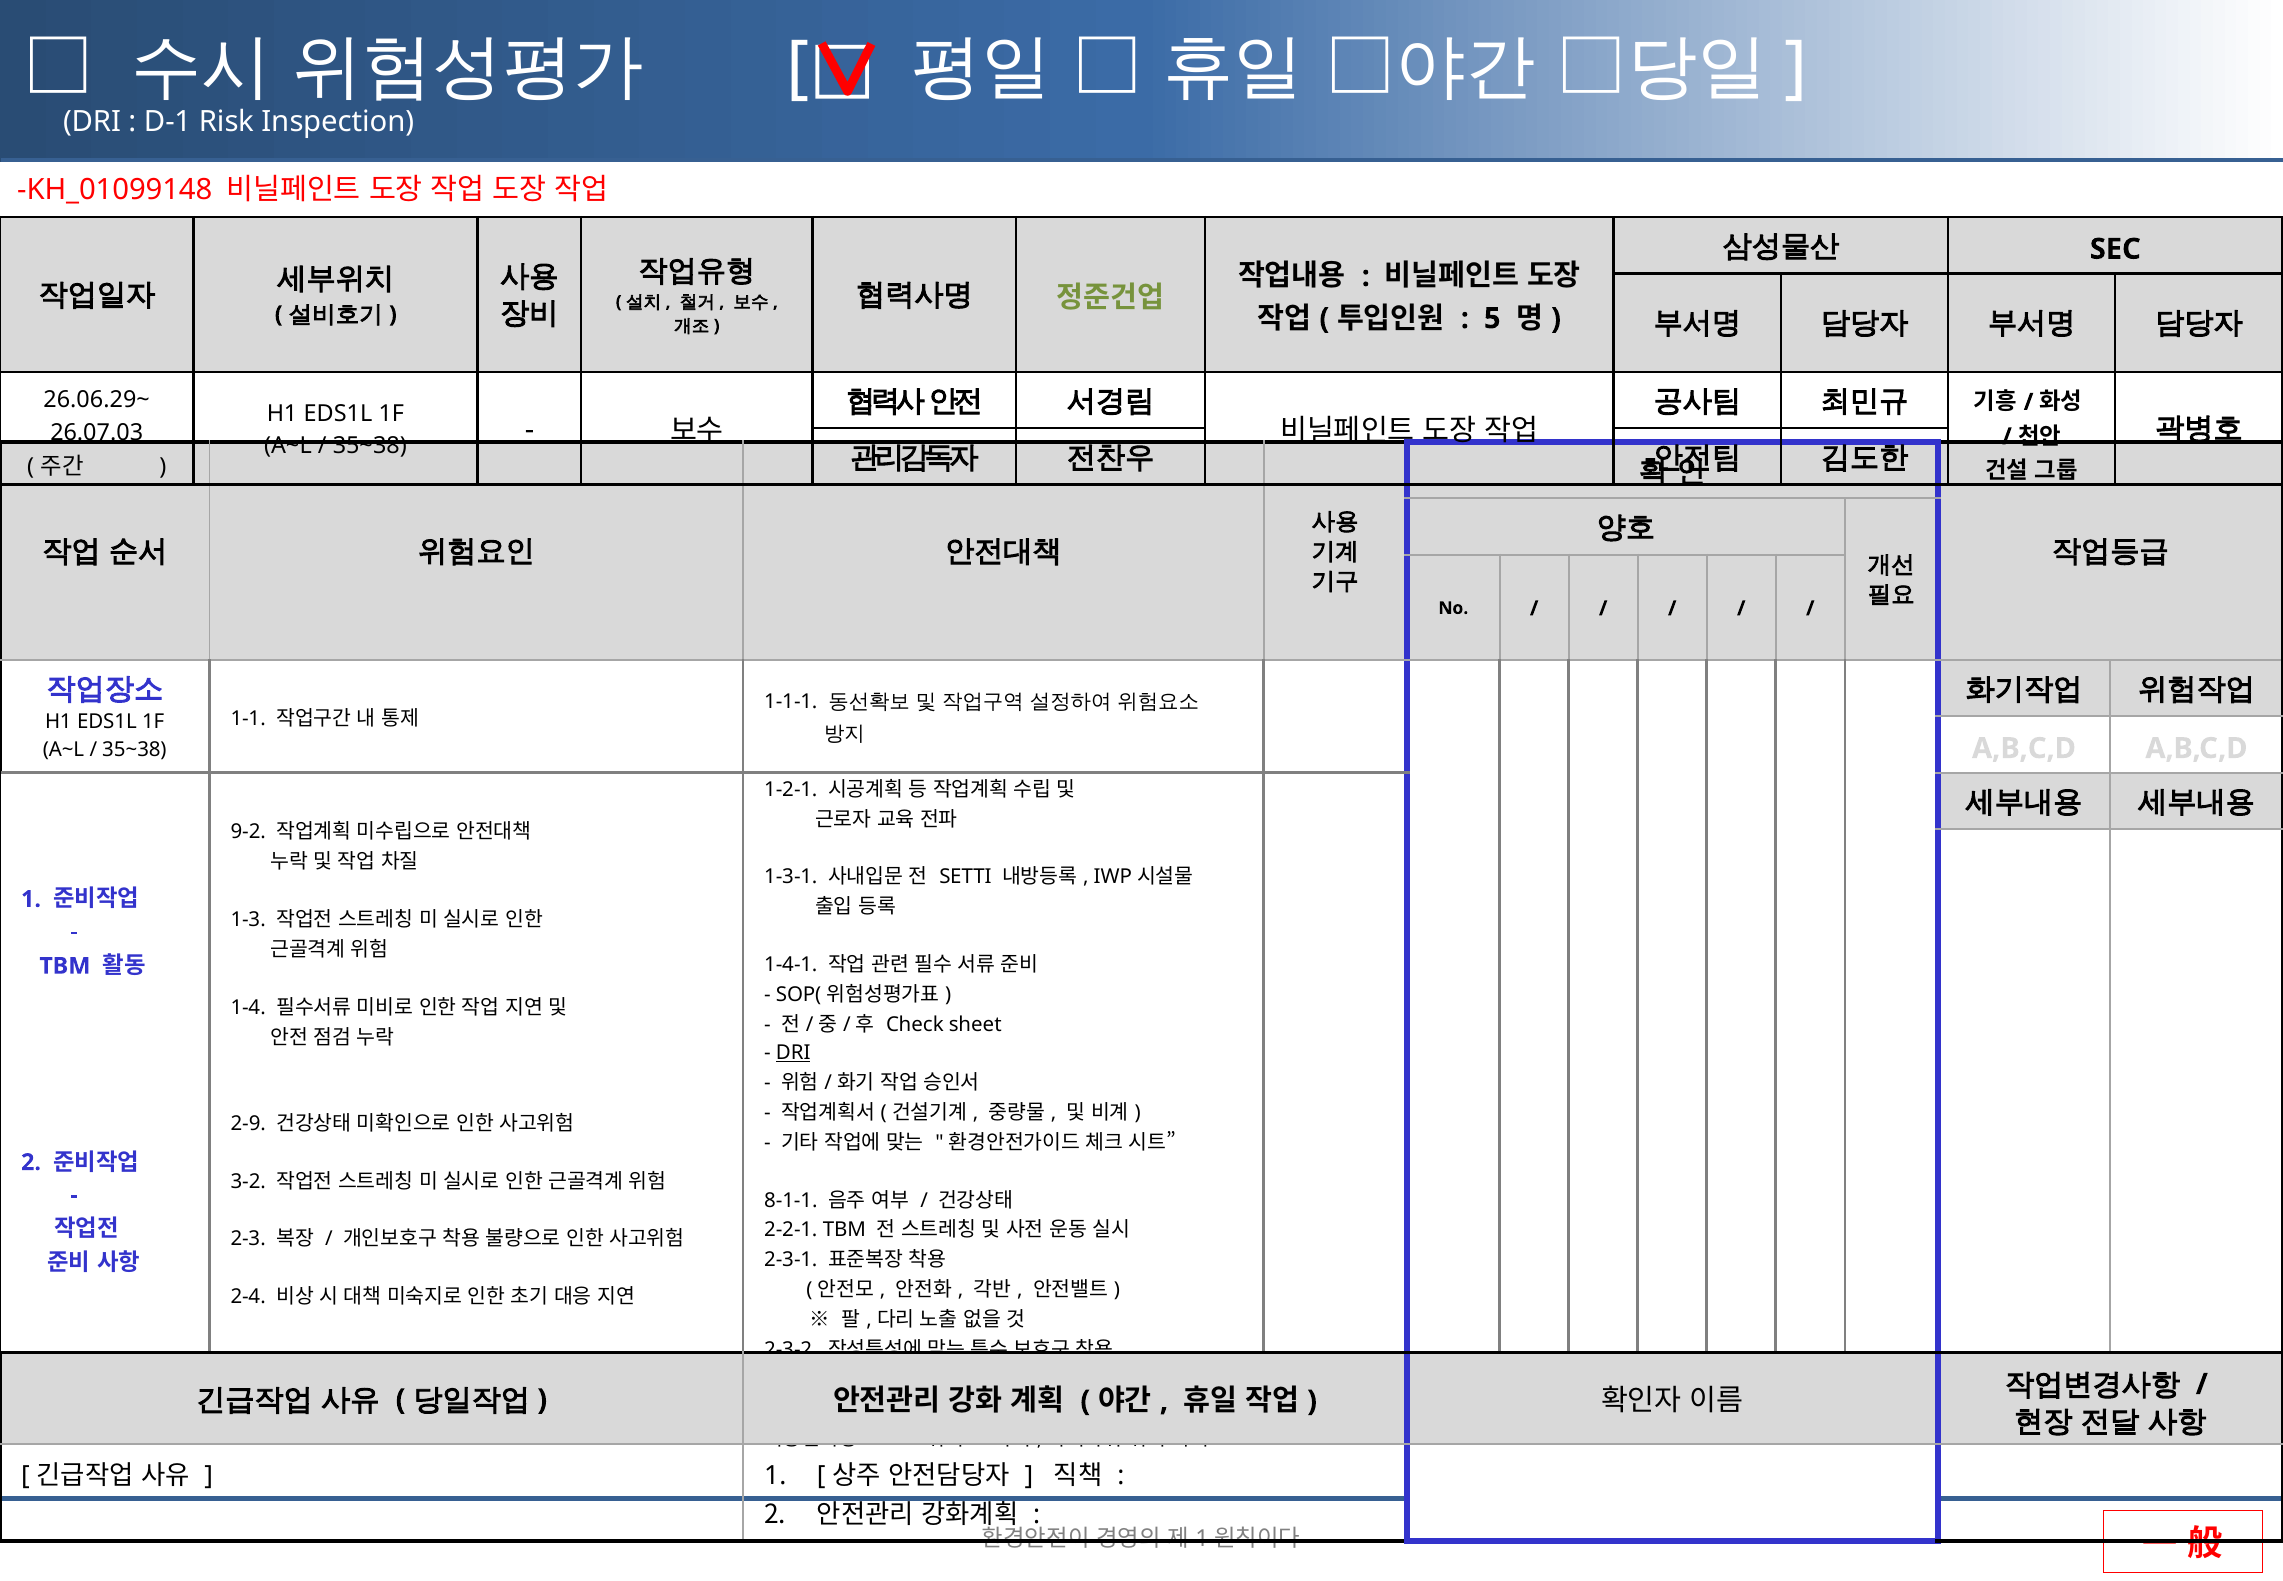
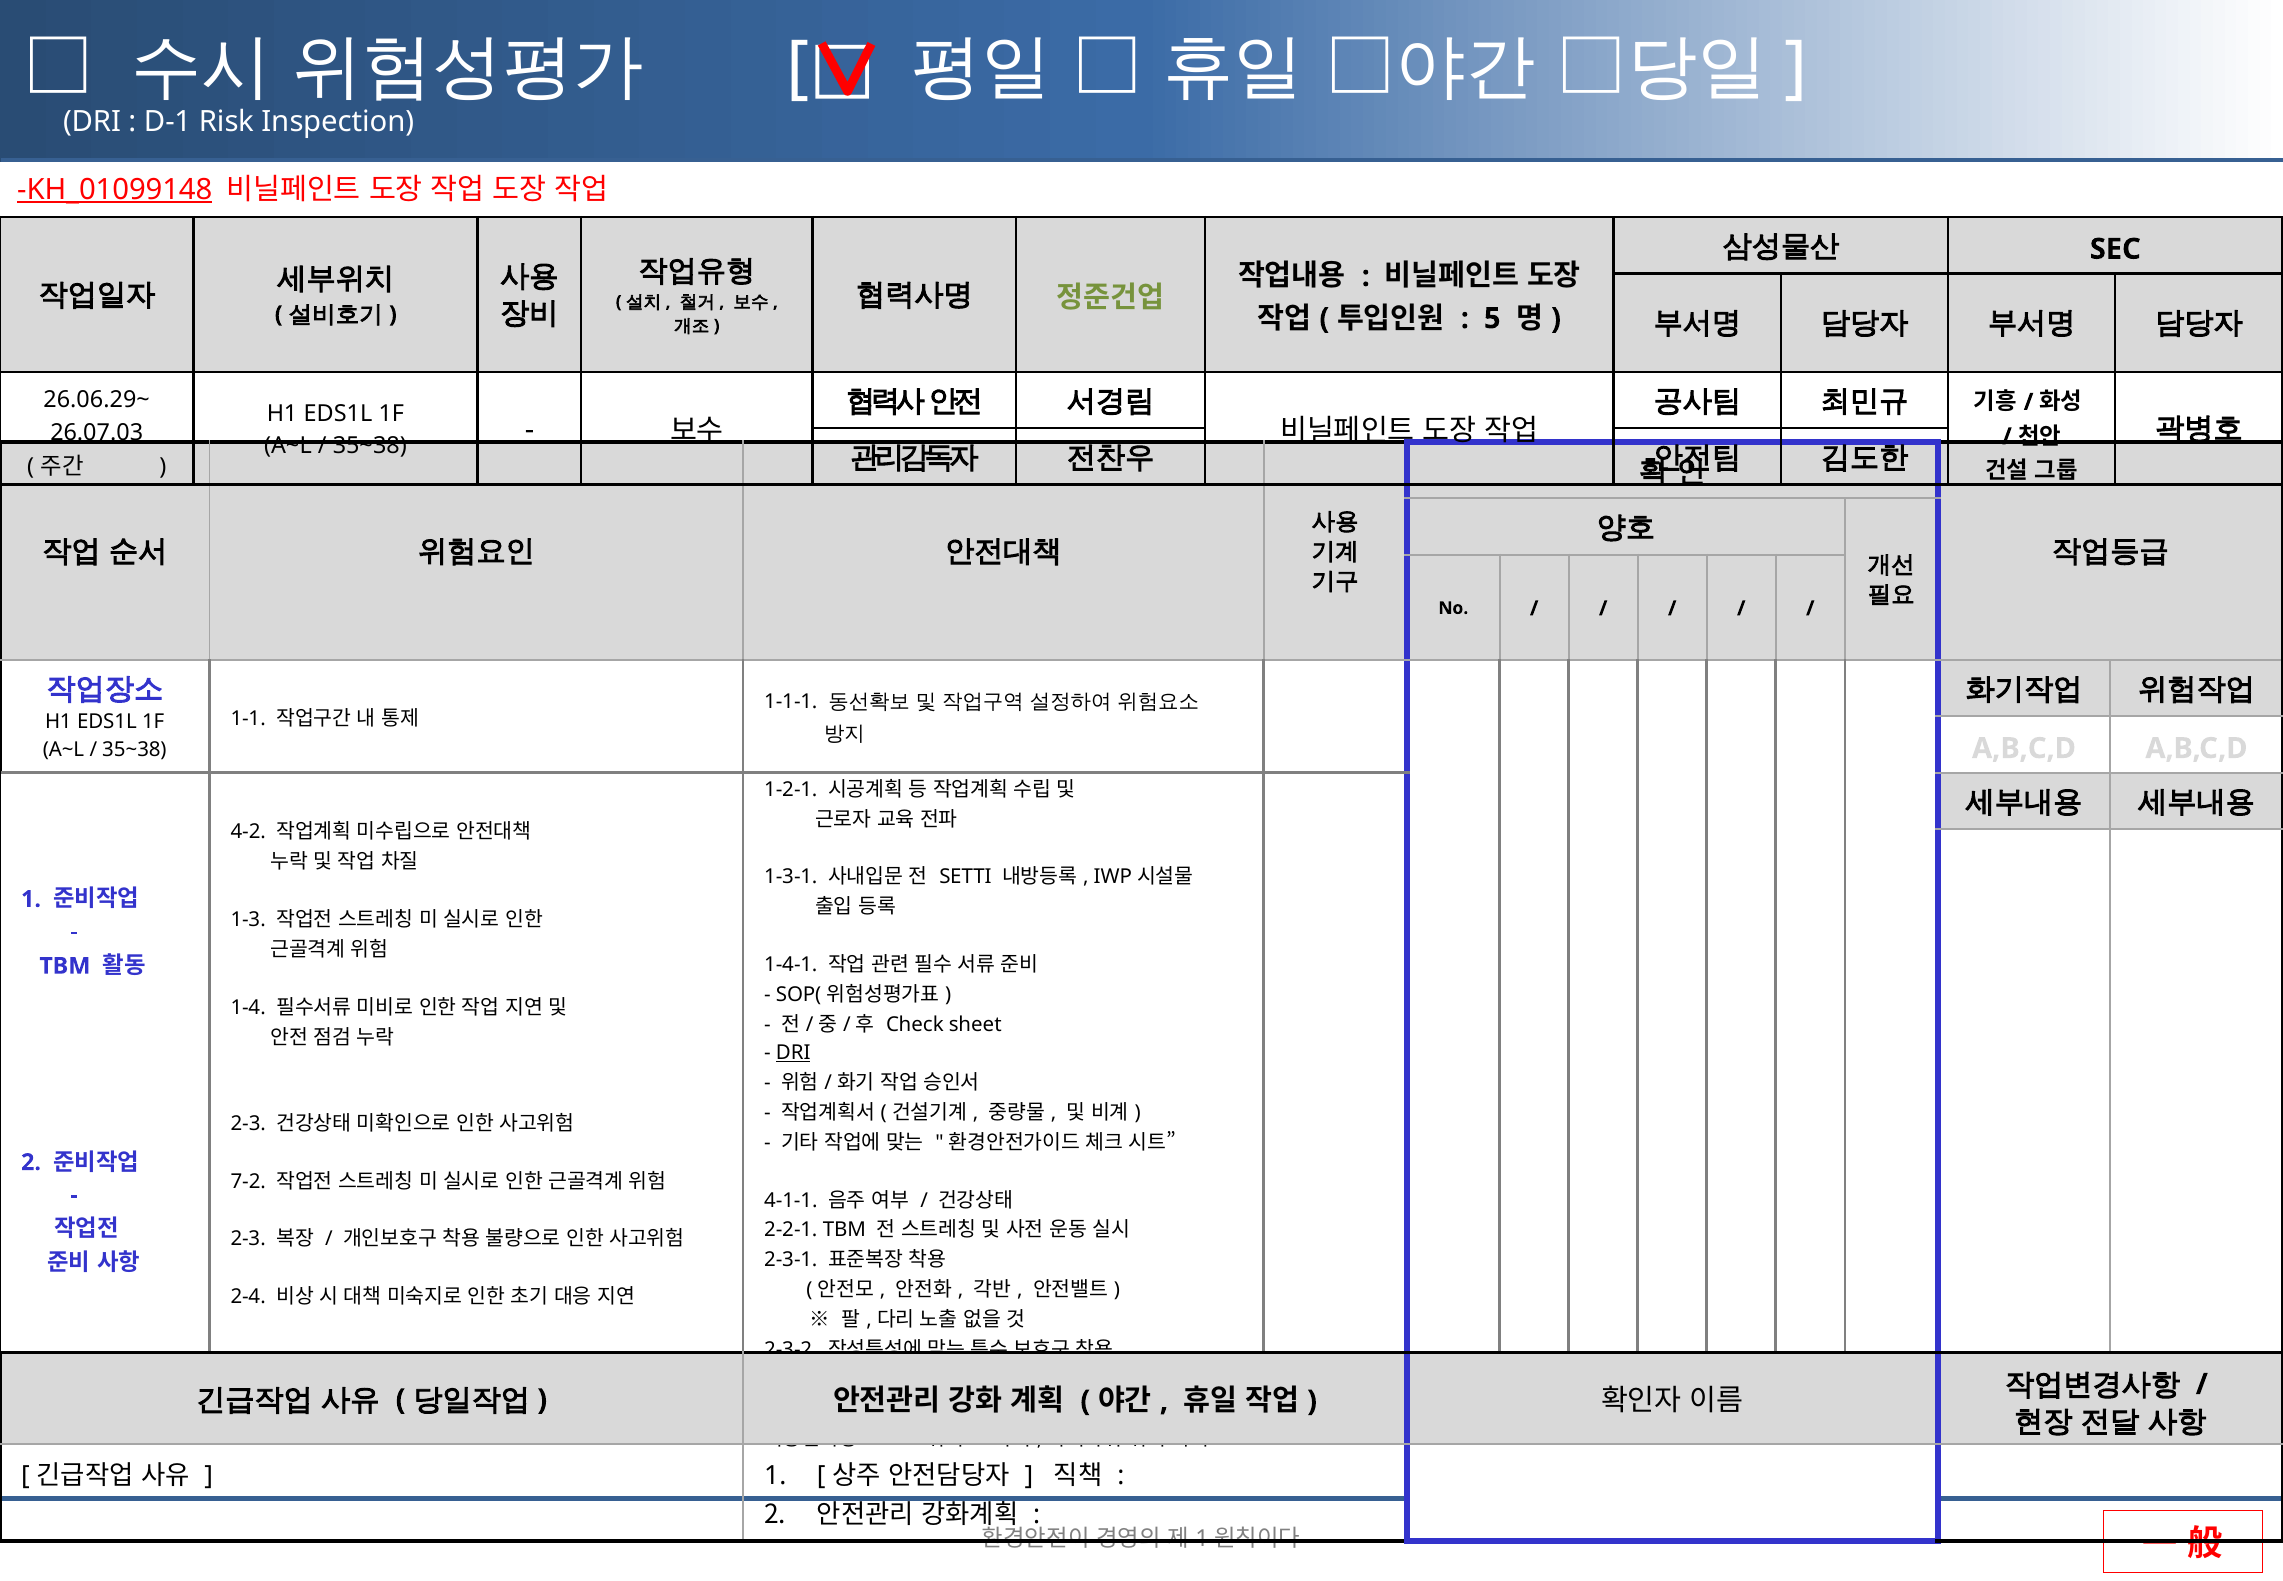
KH_01099148 underline: none -> present (115, 190)
9-2: 9-2 -> 4-2 (248, 832)
2-9: 2-9 -> 2-3 (248, 1123)
3-2: 3-2 -> 7-2 (248, 1181)
8-1-1: 8-1-1 -> 4-1-1 (791, 1200)
